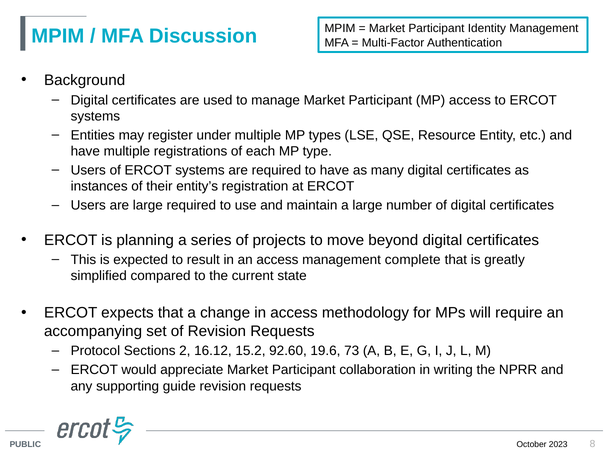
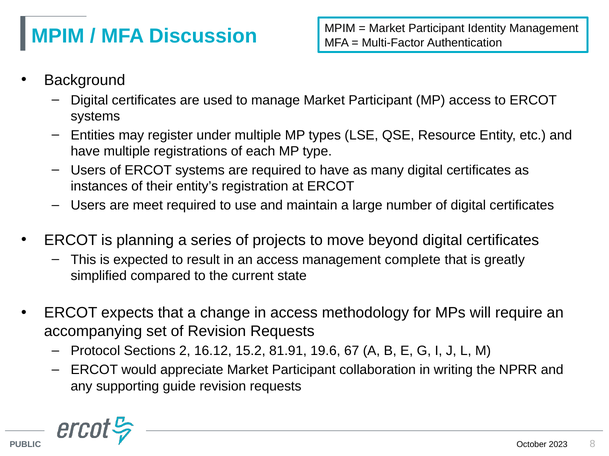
are large: large -> meet (148, 206)
92.60: 92.60 -> 81.91 (288, 352)
73: 73 -> 67 (352, 352)
